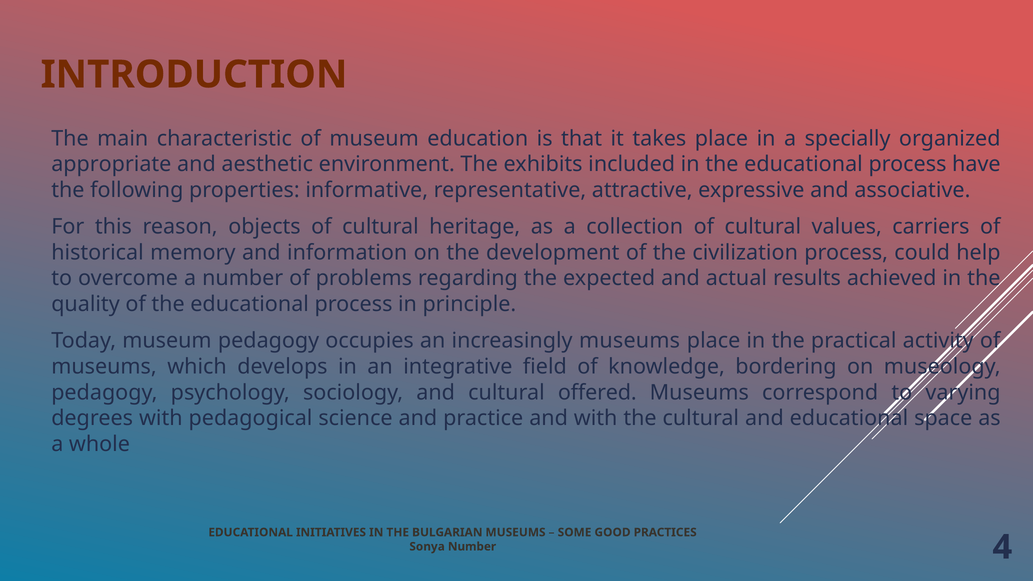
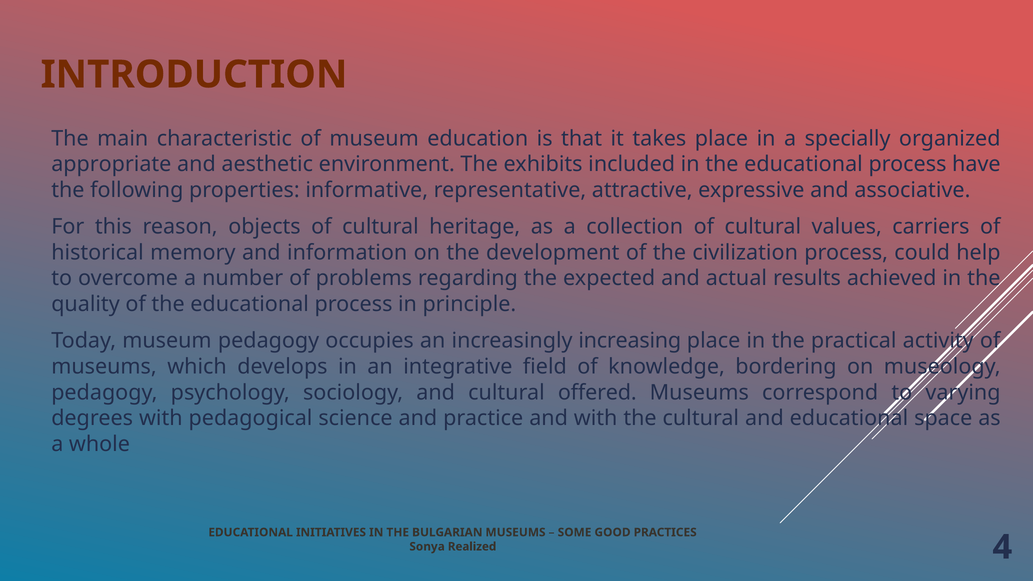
increasingly museums: museums -> increasing (630, 341)
Sonya Number: Number -> Realized (472, 547)
